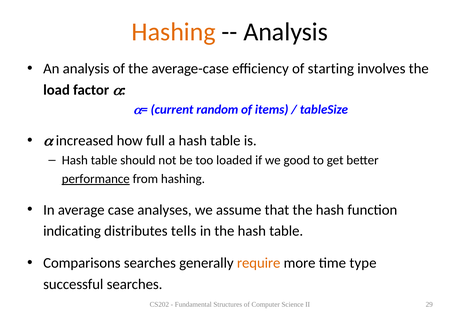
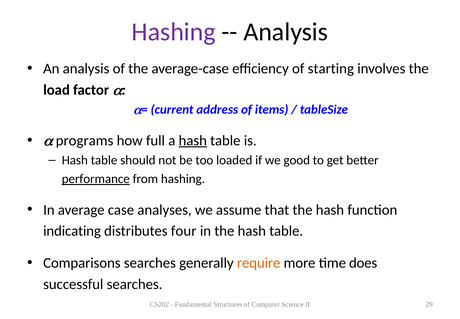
Hashing colour: orange -> purple (174, 32)
random: random -> address (217, 109)
increased: increased -> programs (85, 140)
hash underline: none -> present (193, 140)
tells: tells -> four (184, 231)
type: type -> does (363, 263)
